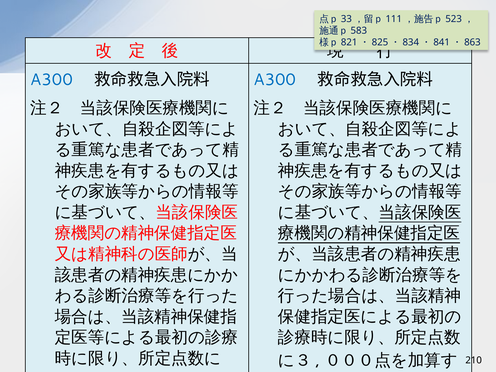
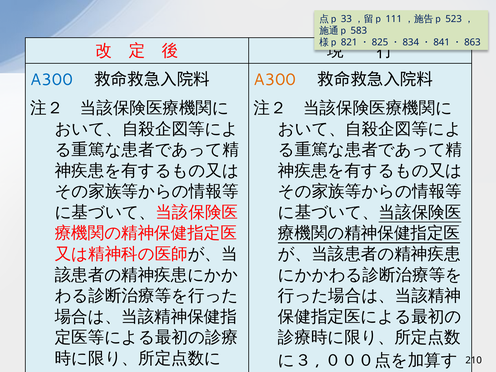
A300 colour: blue -> orange (275, 80)
